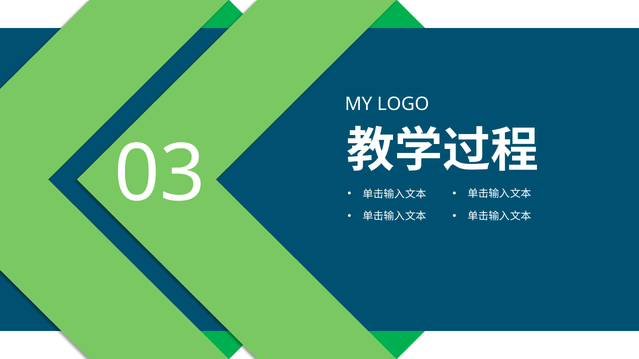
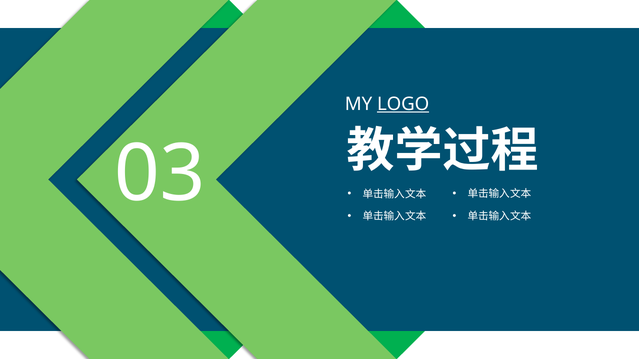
LOGO underline: none -> present (403, 104)
